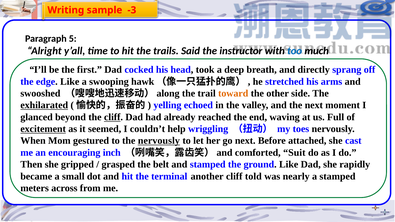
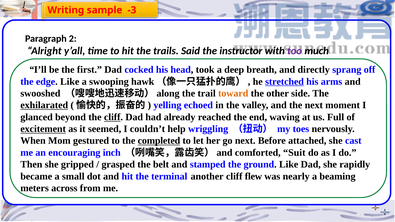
5: 5 -> 2 (73, 39)
too colour: blue -> purple (295, 51)
stretched underline: none -> present (284, 82)
the nervously: nervously -> completed (159, 141)
told: told -> flew (253, 176)
a stamped: stamped -> beaming (338, 176)
